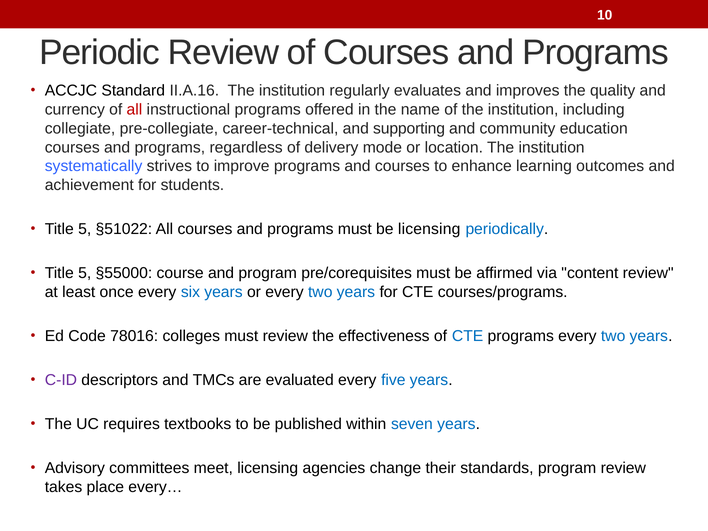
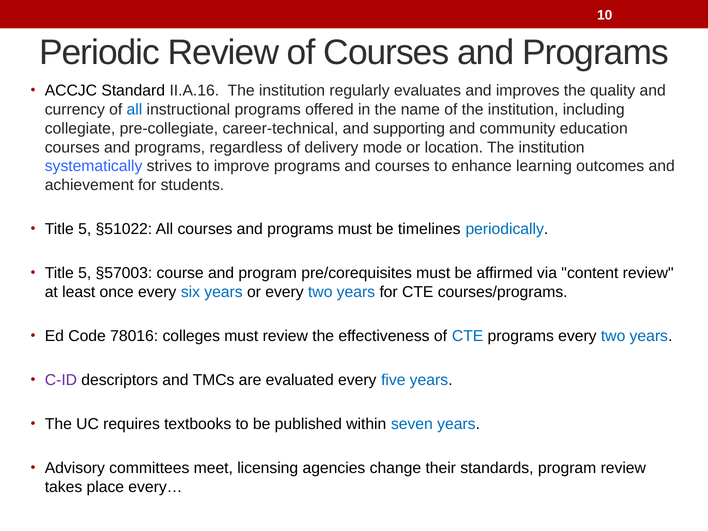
all colour: red -> blue (134, 110)
be licensing: licensing -> timelines (429, 229)
§55000: §55000 -> §57003 (124, 273)
